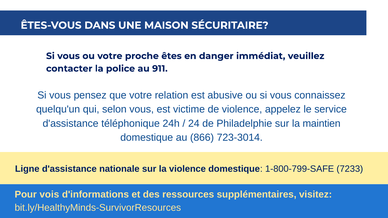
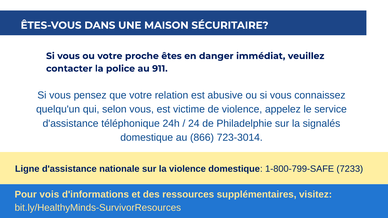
maintien: maintien -> signalés (321, 124)
